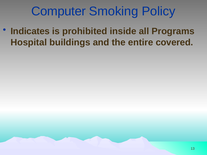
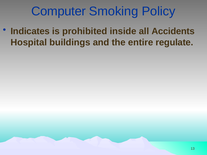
Programs: Programs -> Accidents (173, 31)
covered: covered -> regulate (174, 42)
